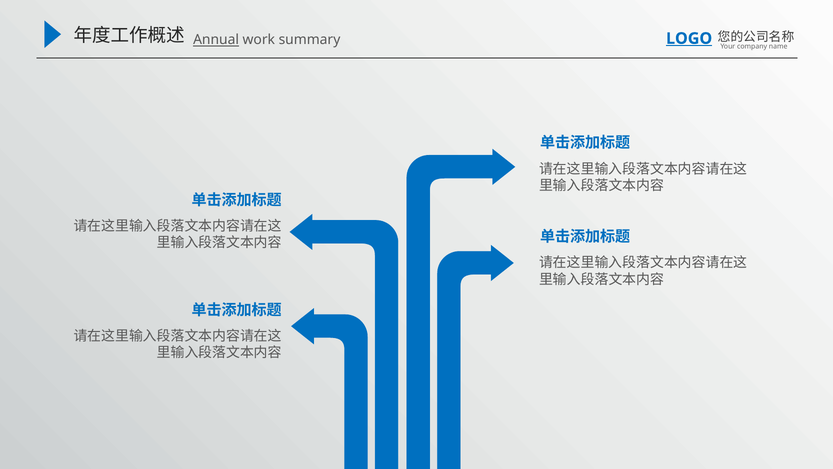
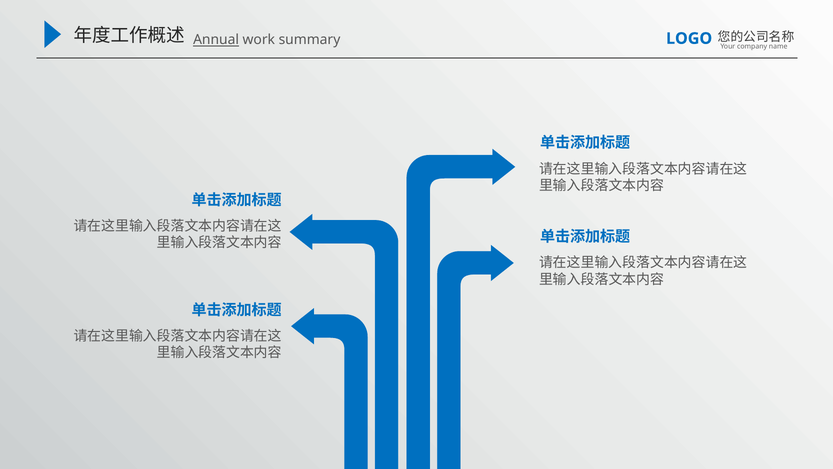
LOGO underline: present -> none (689, 38)
